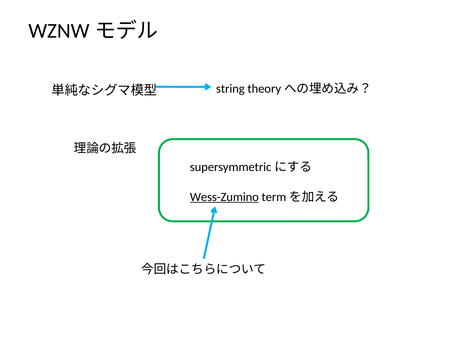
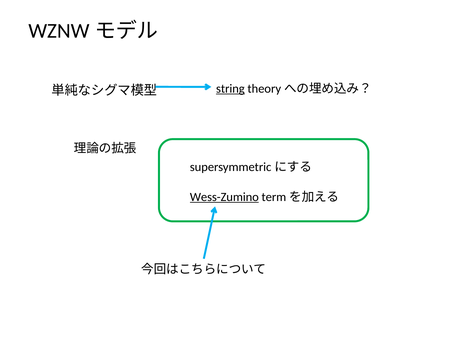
string underline: none -> present (230, 89)
